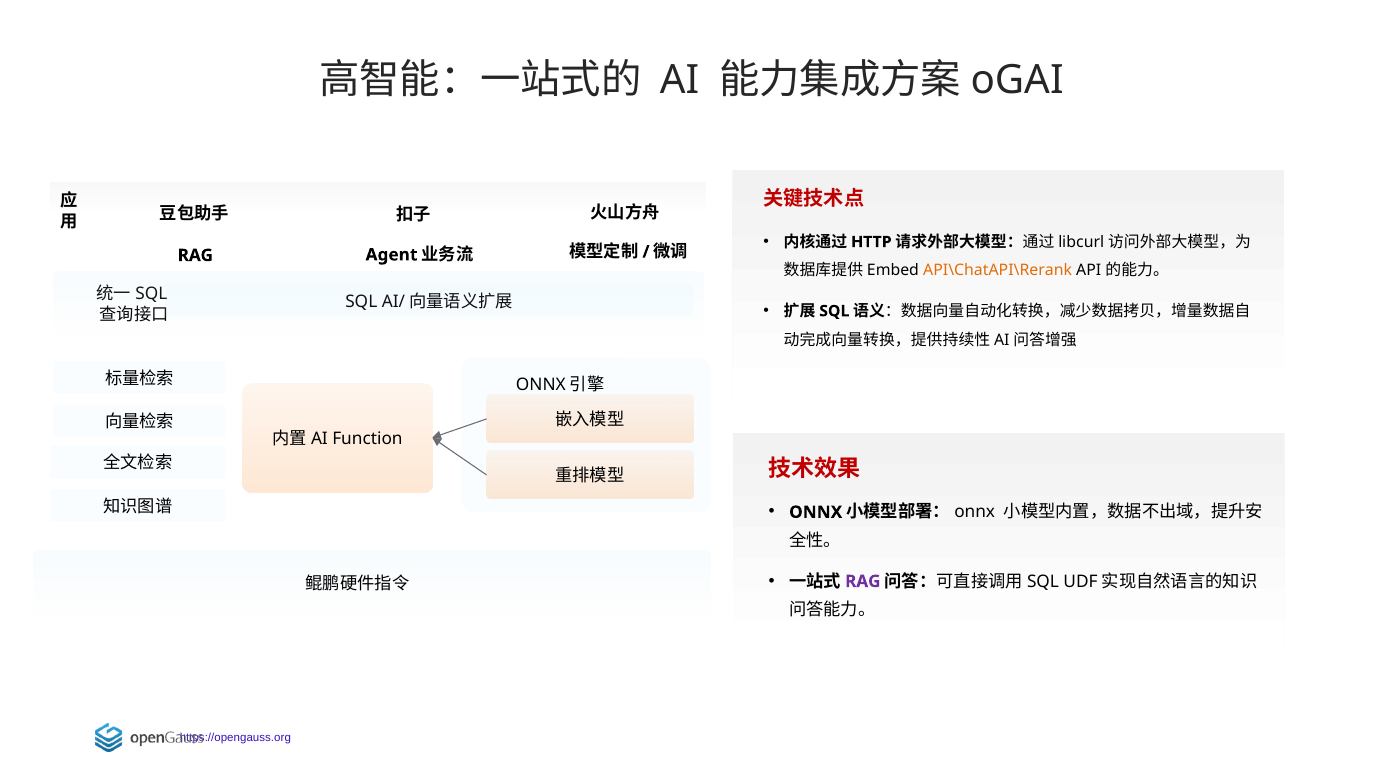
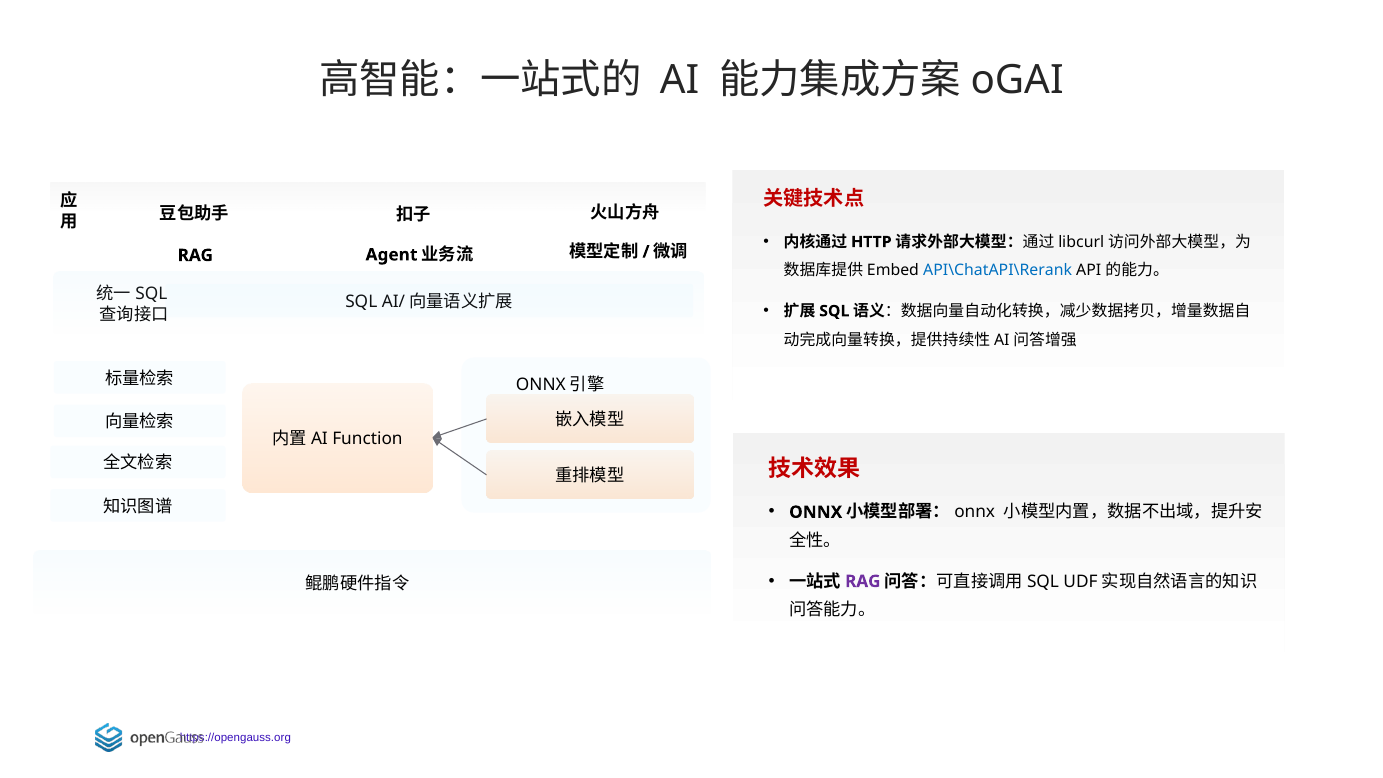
API\ChatAPI\Rerank colour: orange -> blue (998, 271)
